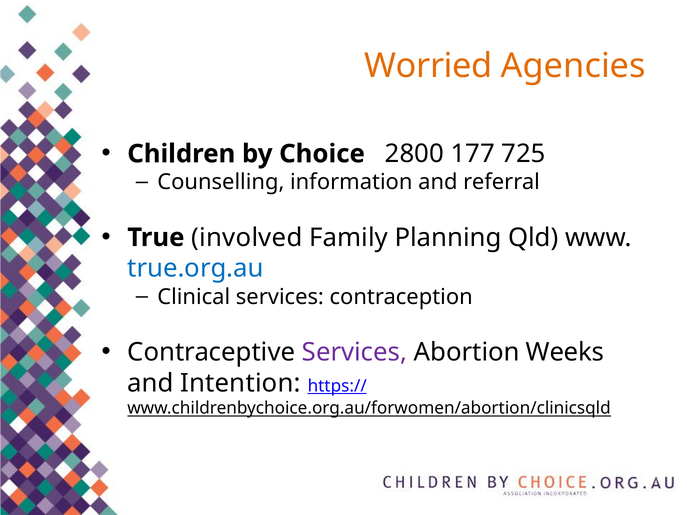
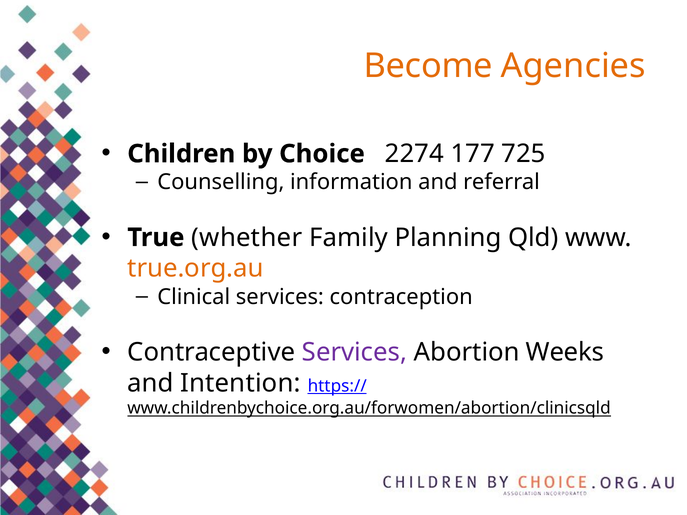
Worried: Worried -> Become (428, 66)
2800: 2800 -> 2274 (414, 154)
involved: involved -> whether (247, 238)
true.org.au colour: blue -> orange (195, 269)
